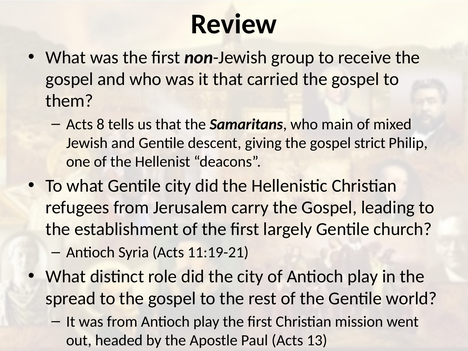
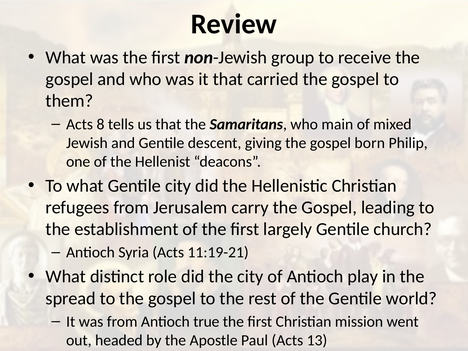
strict: strict -> born (370, 143)
from Antioch play: play -> true (206, 322)
